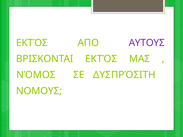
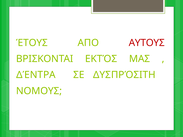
ΕΚΤΌΣ: ΕΚΤΌΣ -> ΈΤΟΥΣ (32, 43)
ΑΥΤΟΥΣ colour: purple -> red (147, 43)
ΝΌΜΟΣ: ΝΌΜΟΣ -> ΔΈΝΤΡΑ (36, 75)
